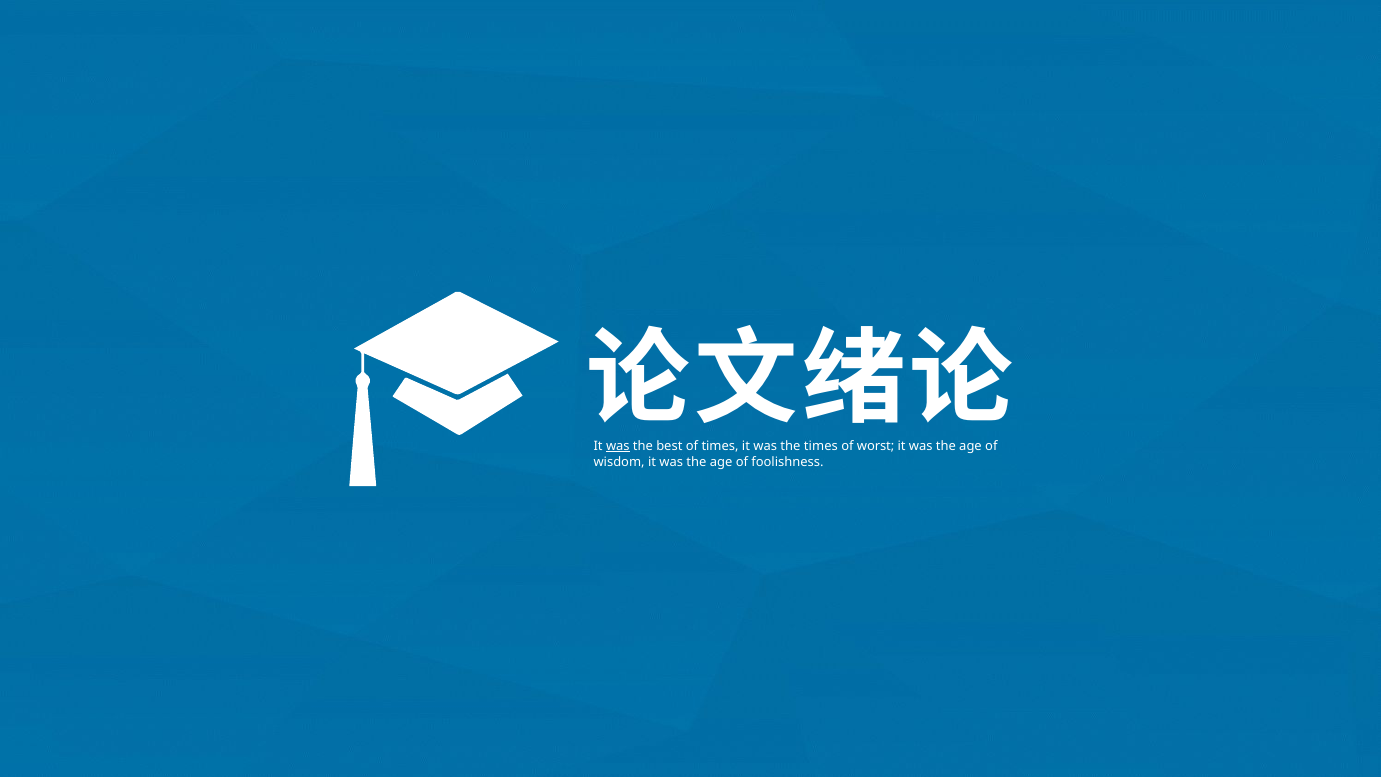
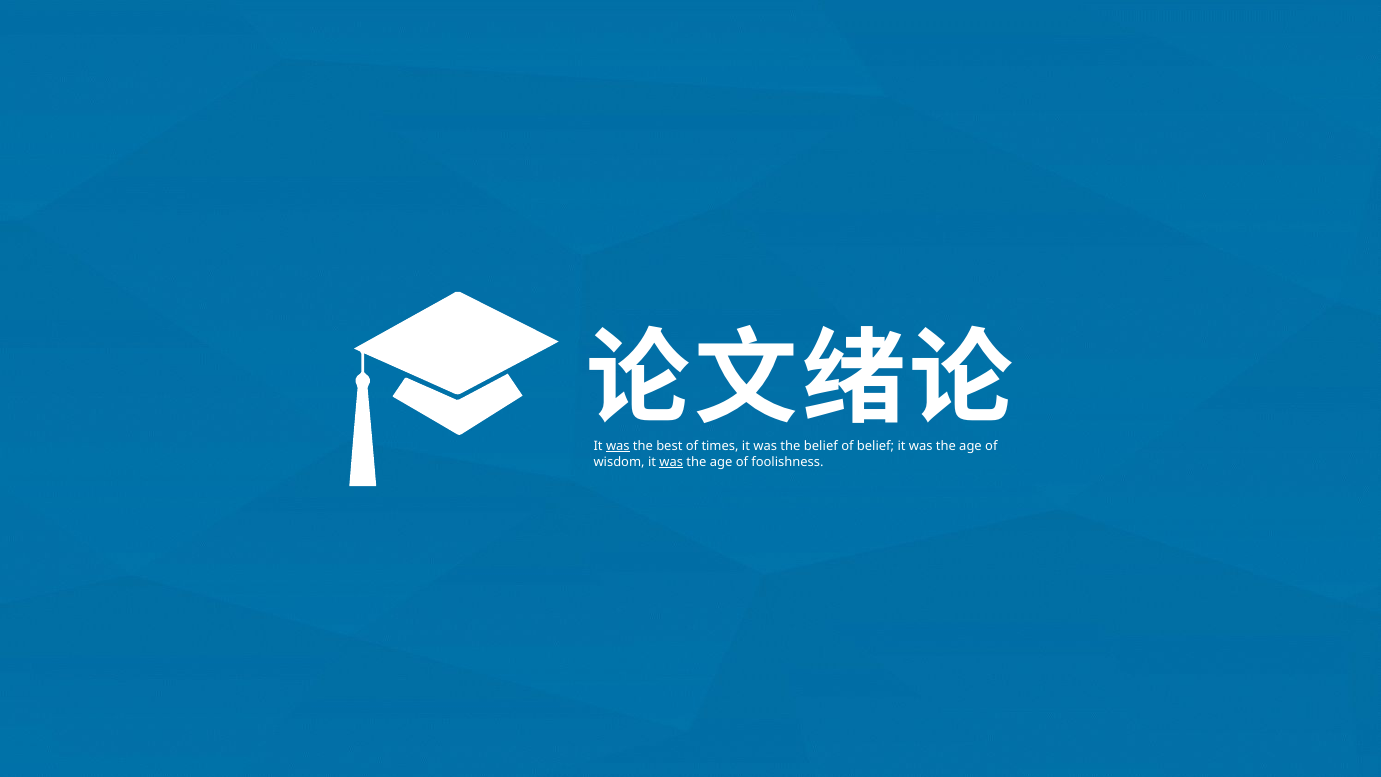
the times: times -> belief (821, 446)
of worst: worst -> belief (876, 446)
was underline: none -> present (671, 462)
